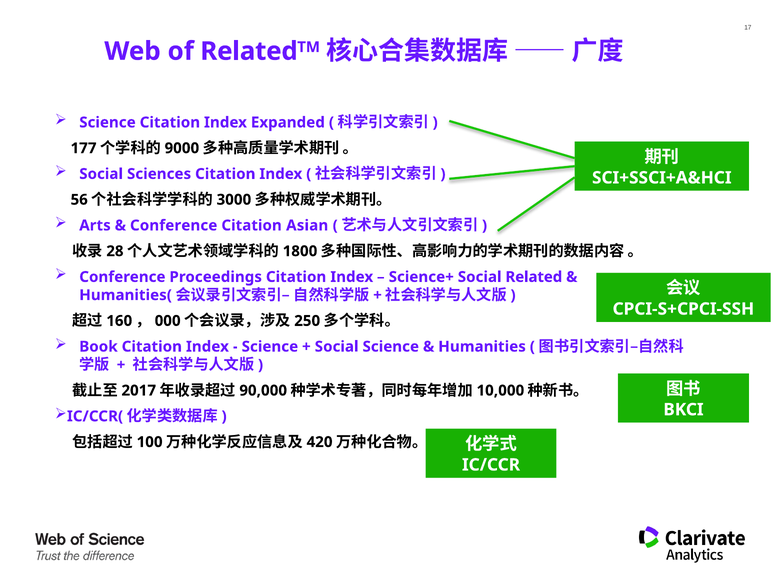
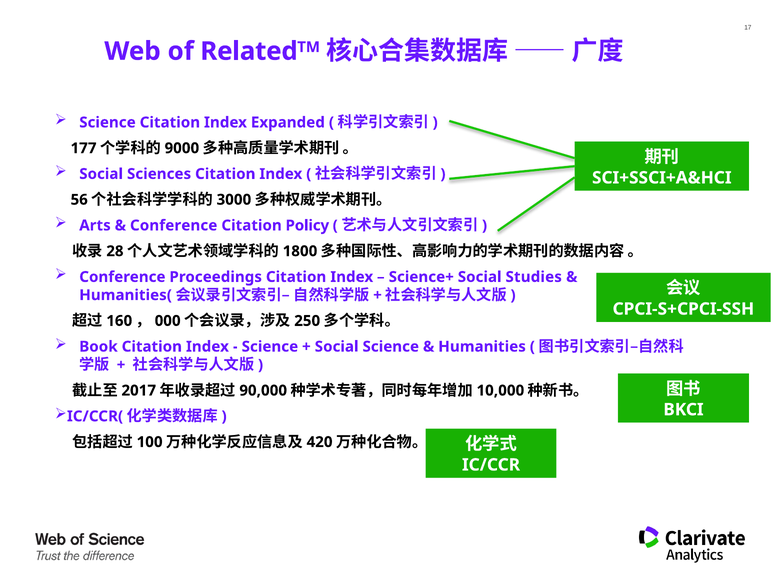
Asian: Asian -> Policy (307, 226)
Social Related: Related -> Studies (534, 277)
